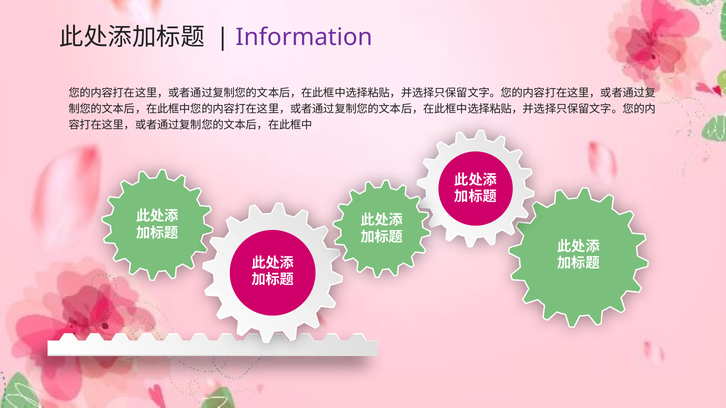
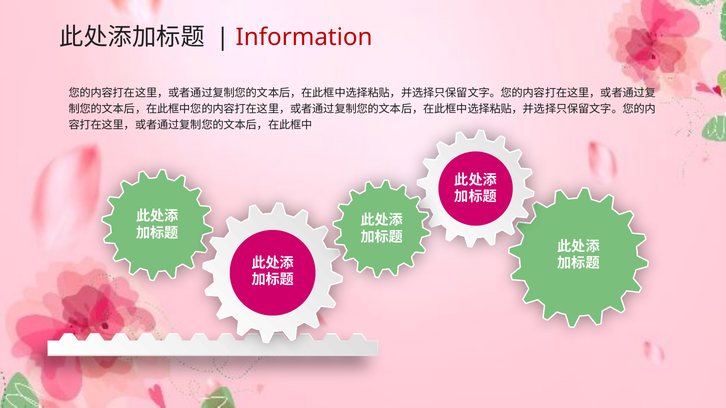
Information colour: purple -> red (304, 37)
